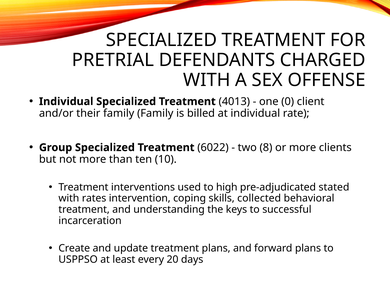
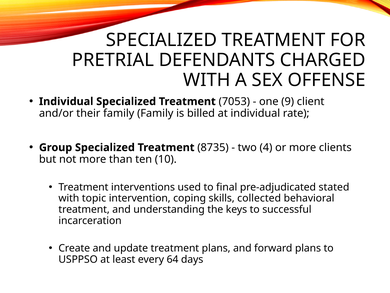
4013: 4013 -> 7053 (234, 101)
0: 0 -> 9 (288, 101)
6022: 6022 -> 8735 (213, 147)
8: 8 -> 4 (266, 147)
high: high -> final (227, 187)
rates: rates -> topic (94, 198)
20: 20 -> 64 (173, 259)
